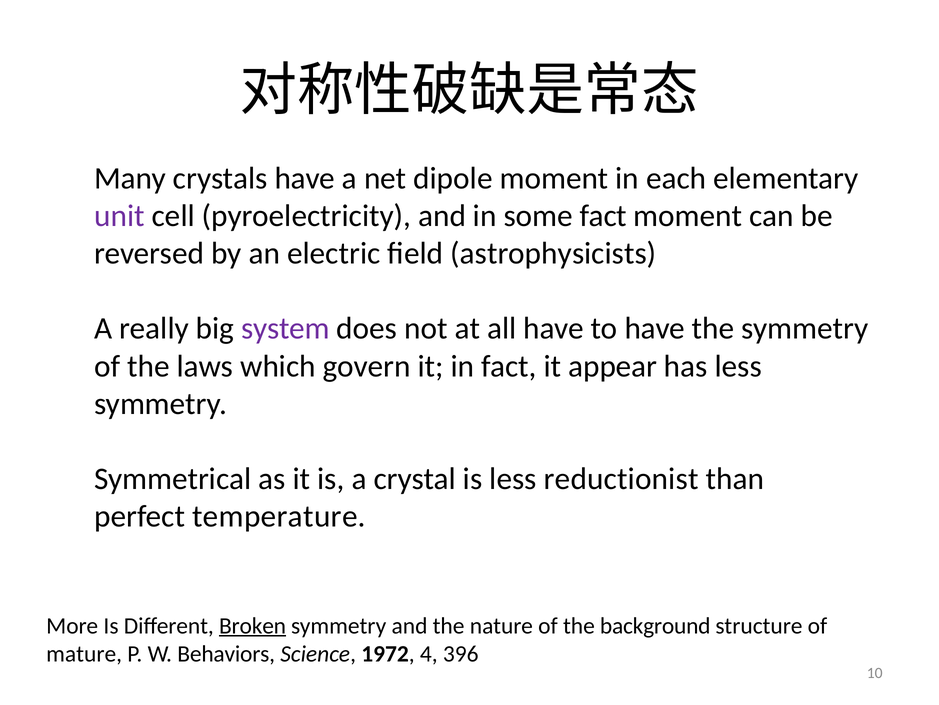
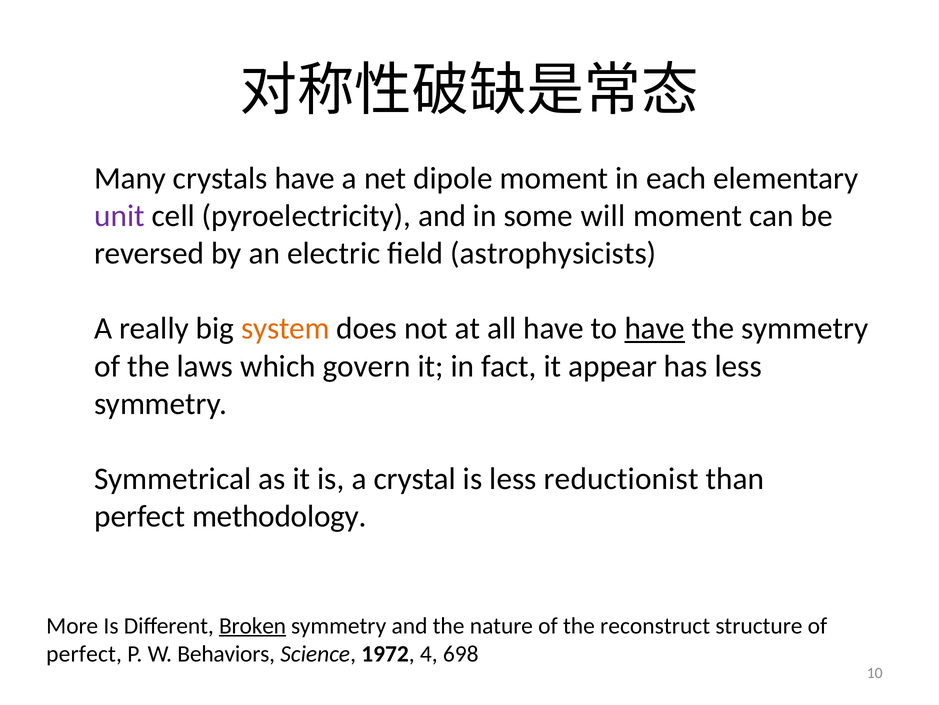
some fact: fact -> will (603, 216)
system colour: purple -> orange (286, 328)
have underline: none -> present (655, 328)
temperature: temperature -> methodology (279, 516)
background: background -> reconstruct (655, 625)
mature: mature -> perfect (84, 653)
396: 396 -> 698 (461, 653)
